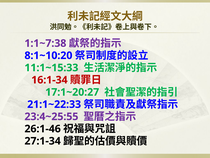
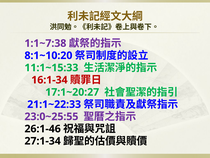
23:4~25:55: 23:4~25:55 -> 23:0~25:55 (51, 116)
